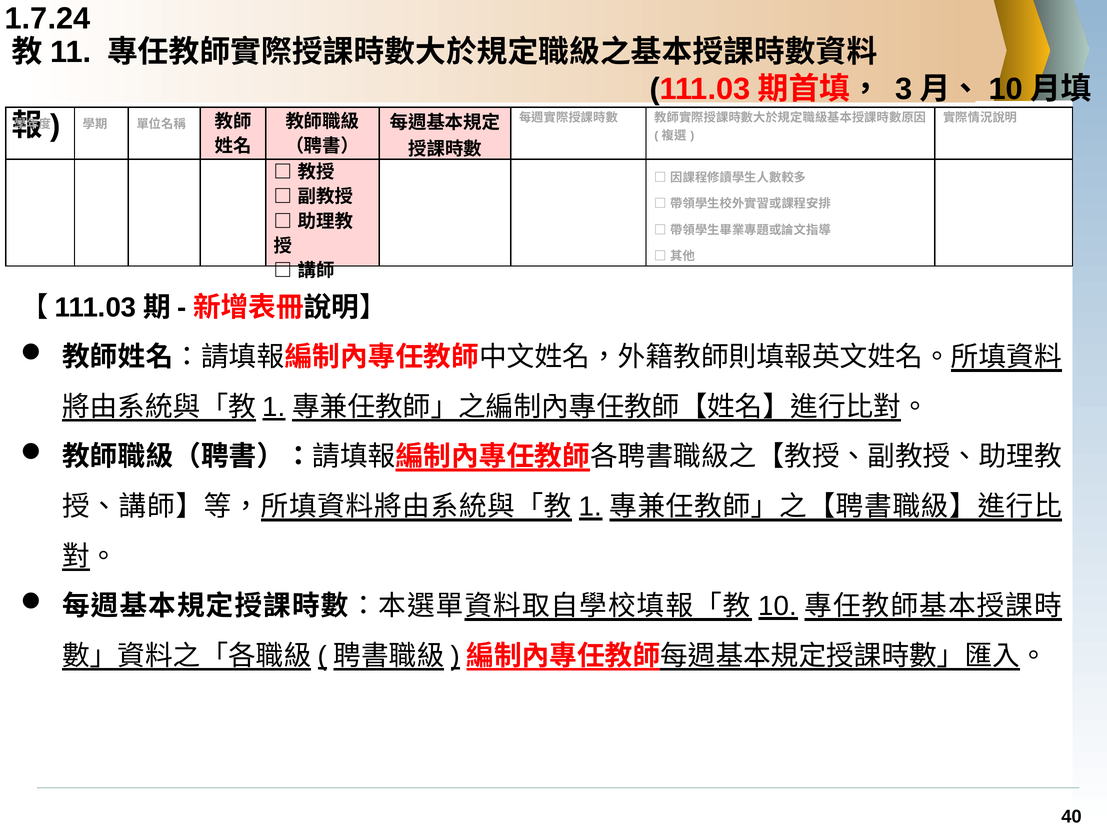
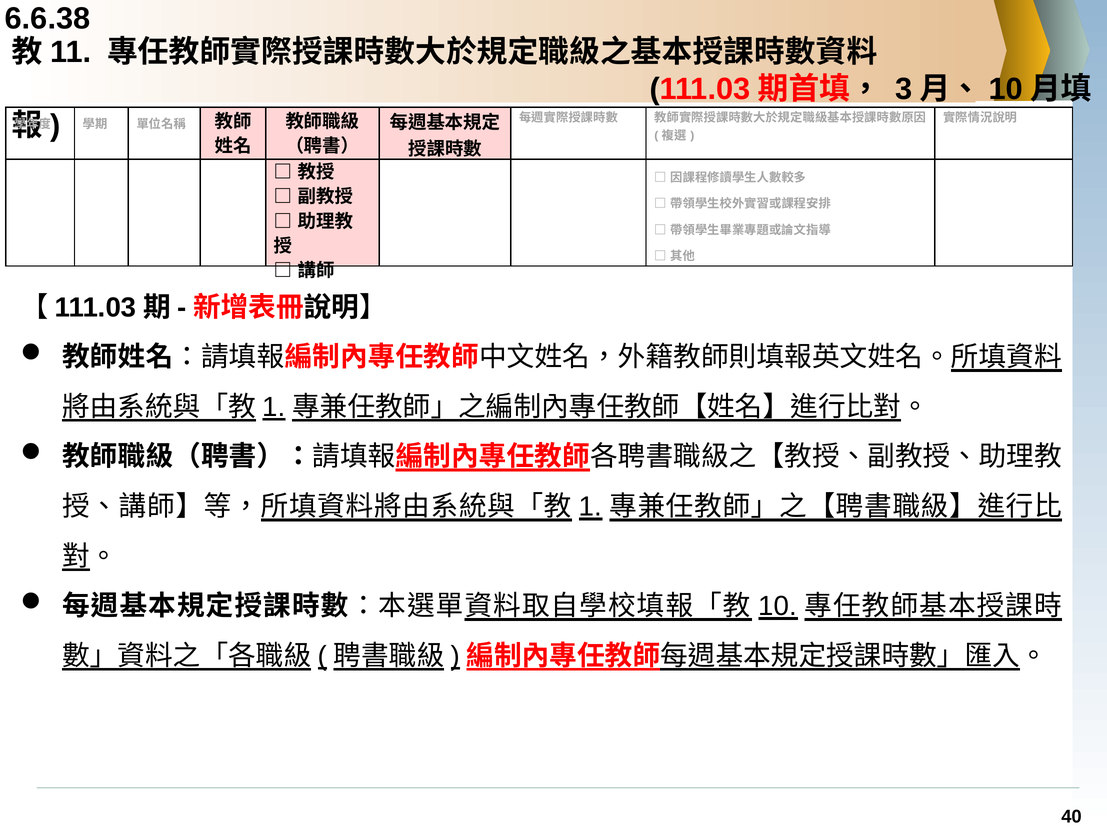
1.7.24: 1.7.24 -> 6.6.38 (48, 19)
